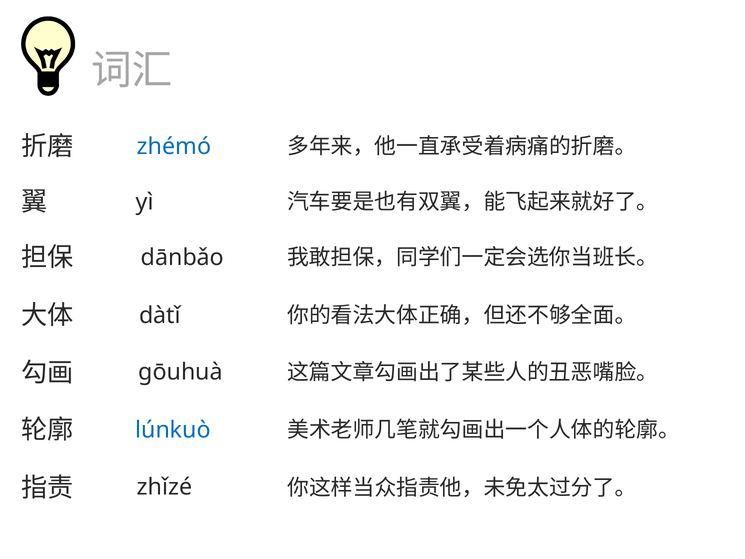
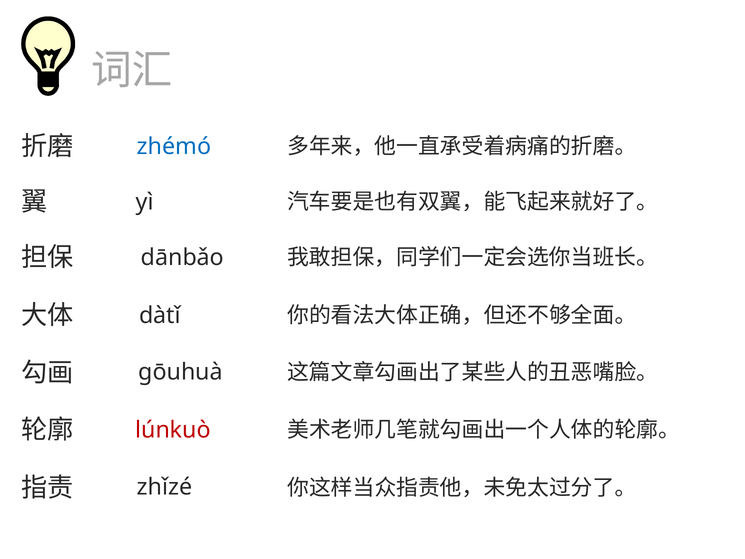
lúnkuò colour: blue -> red (173, 430)
